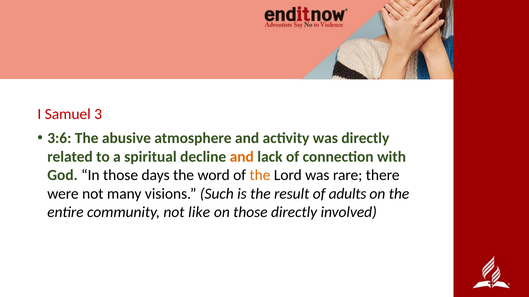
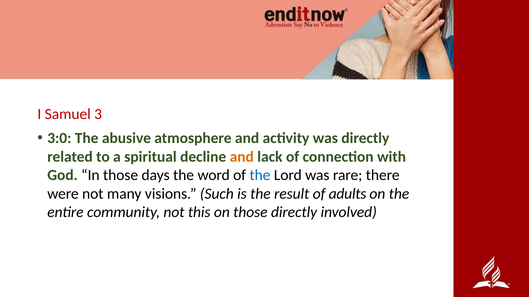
3:6: 3:6 -> 3:0 (59, 138)
the colour: orange -> blue (260, 175)
like: like -> this (199, 212)
